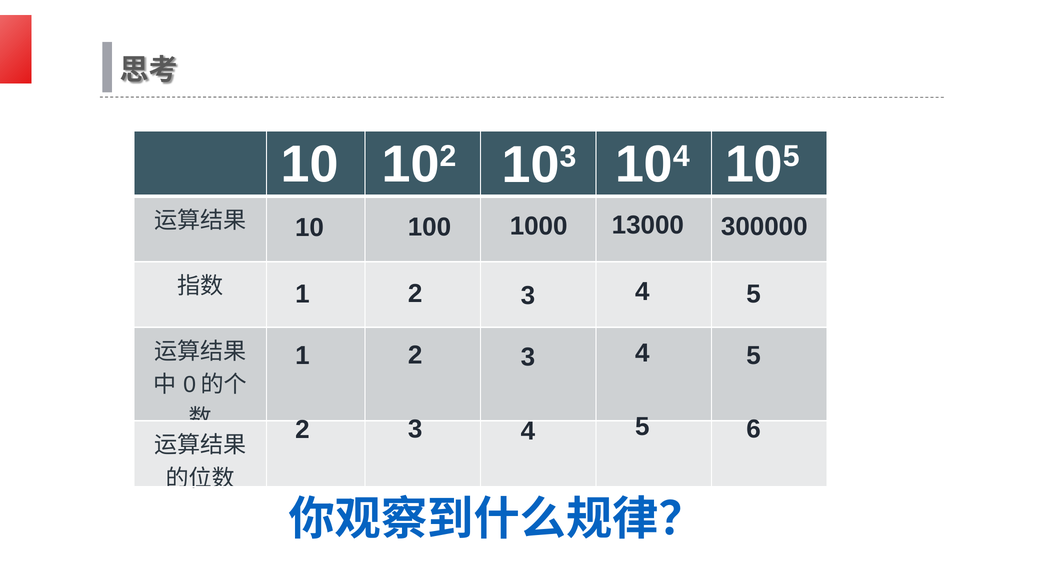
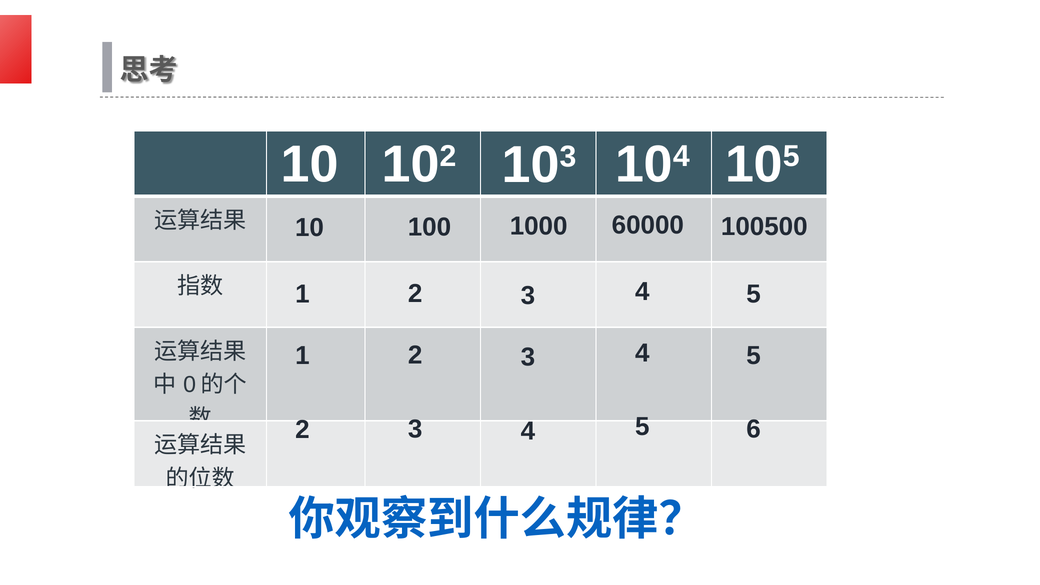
13000: 13000 -> 60000 (648, 225)
300000: 300000 -> 100500 (764, 227)
